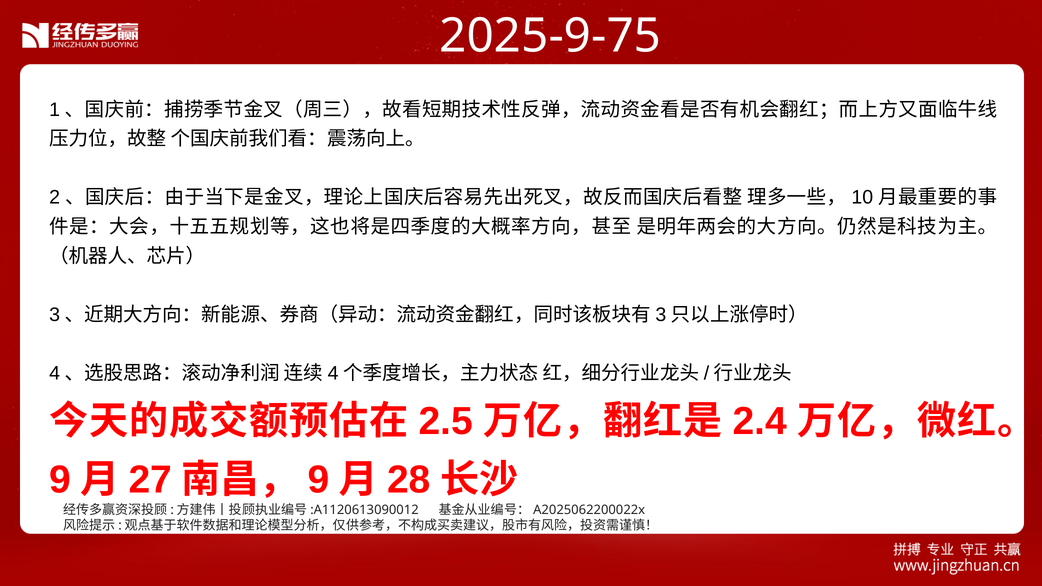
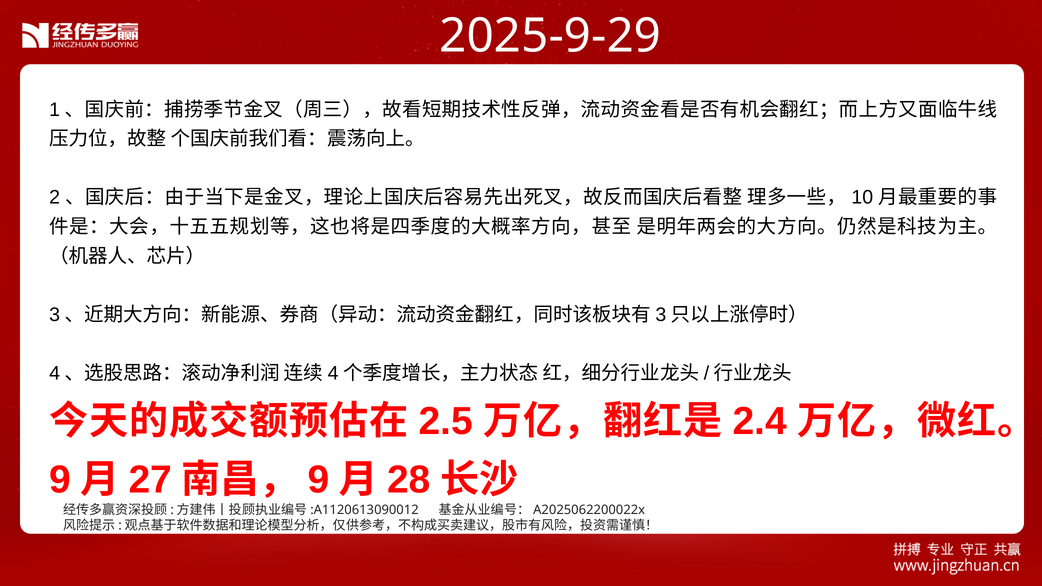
2025-9-75: 2025-9-75 -> 2025-9-29 (550, 36)
